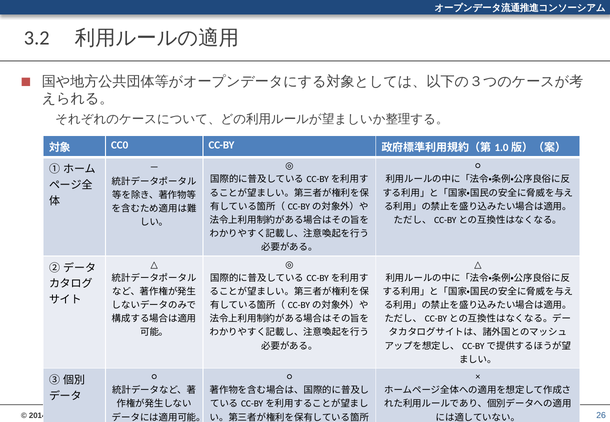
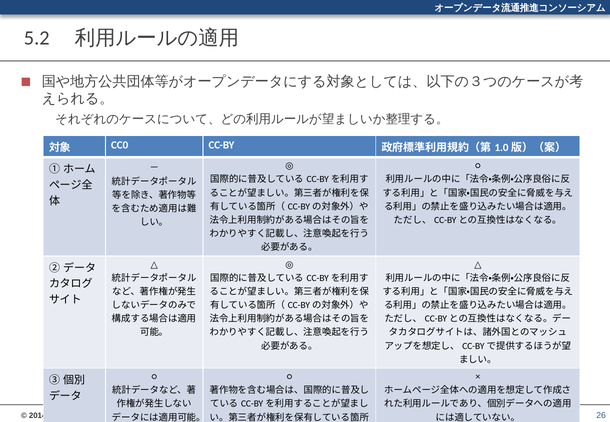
3.2: 3.2 -> 5.2 (37, 38)
